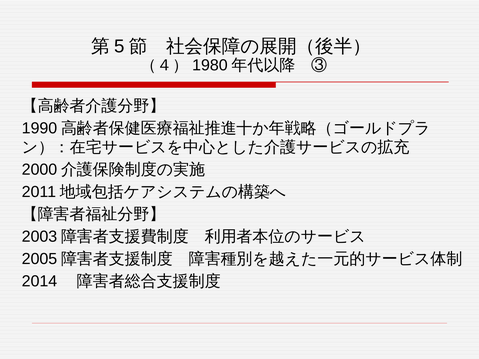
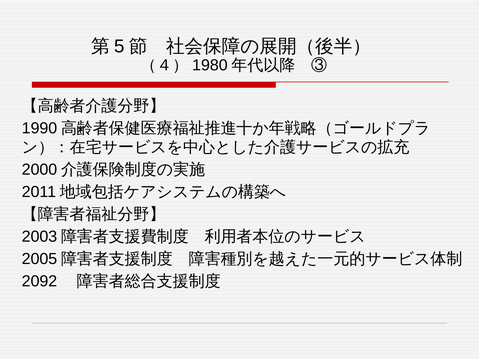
2014: 2014 -> 2092 (39, 282)
